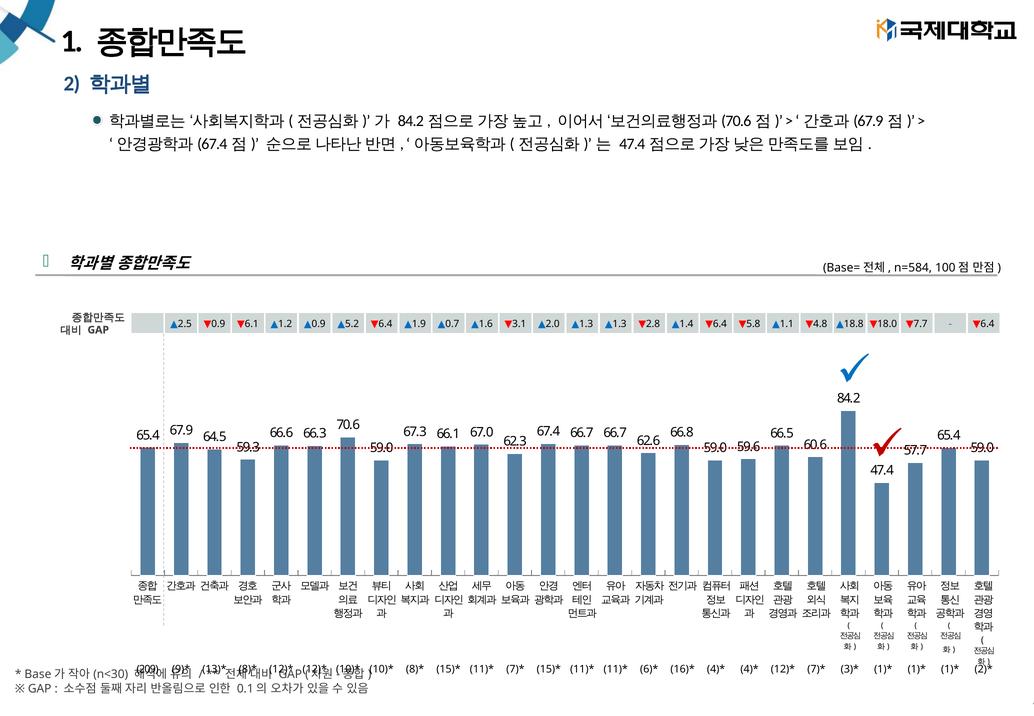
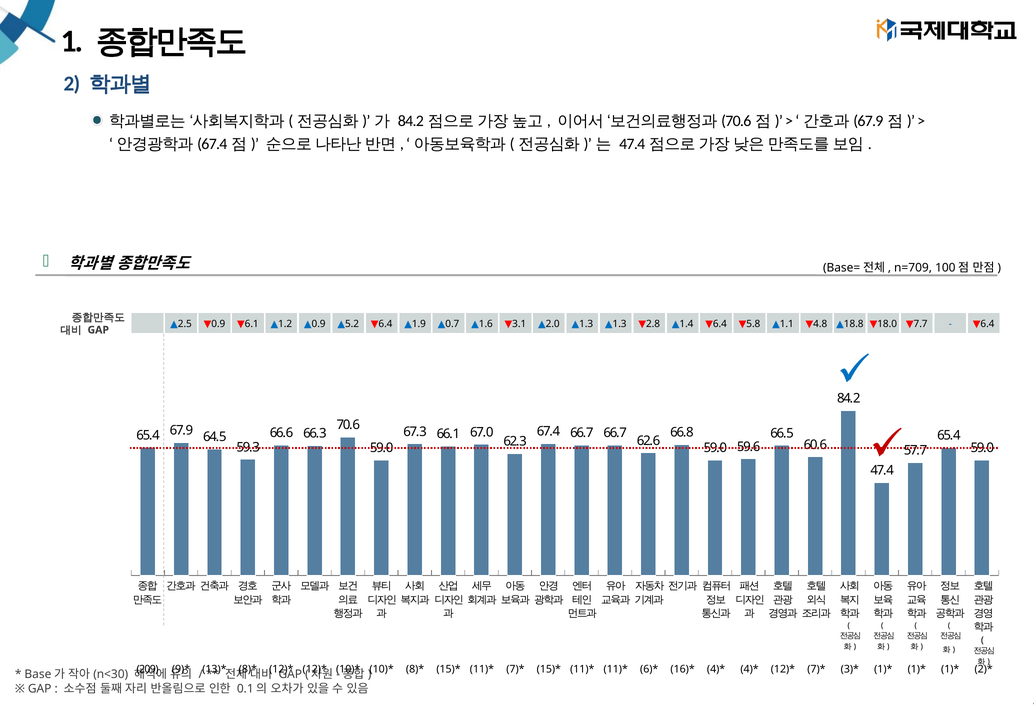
n=584: n=584 -> n=709 (913, 268)
